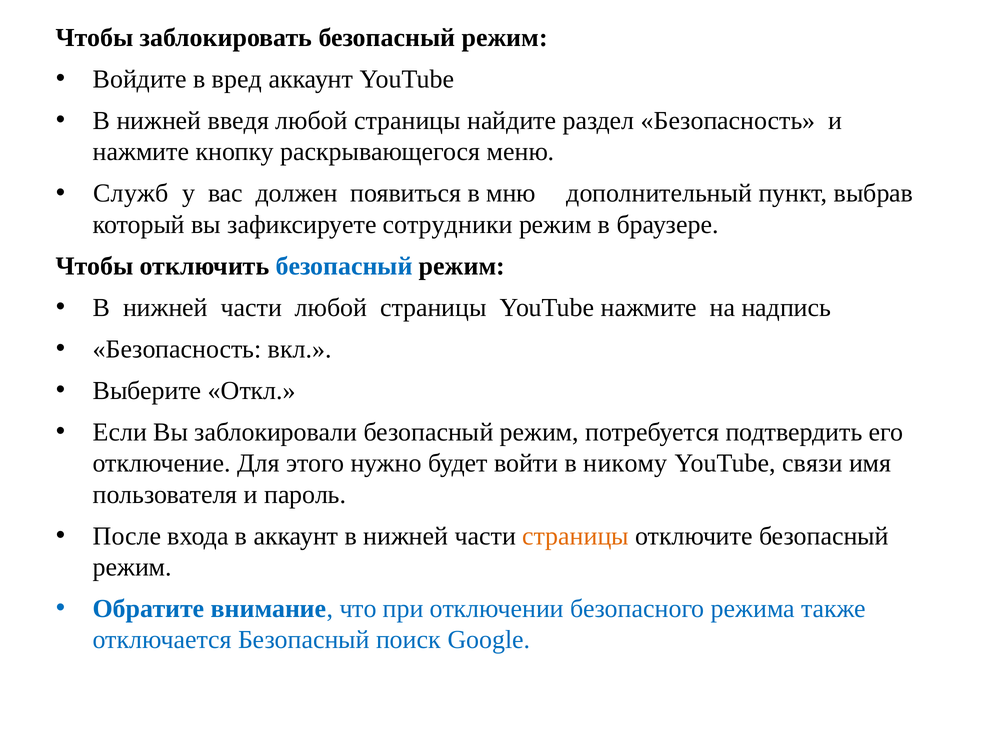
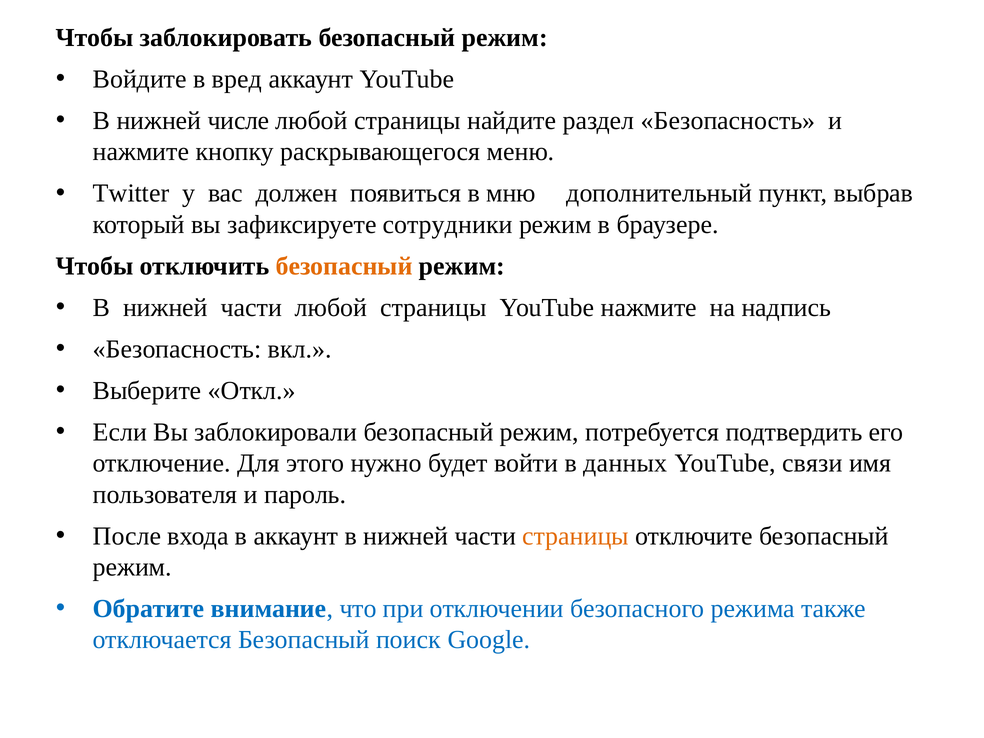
введя: введя -> числе (239, 121)
Служб: Служб -> Twitter (131, 193)
безопасный colour: blue -> orange (344, 266)
никому: никому -> данных (625, 463)
